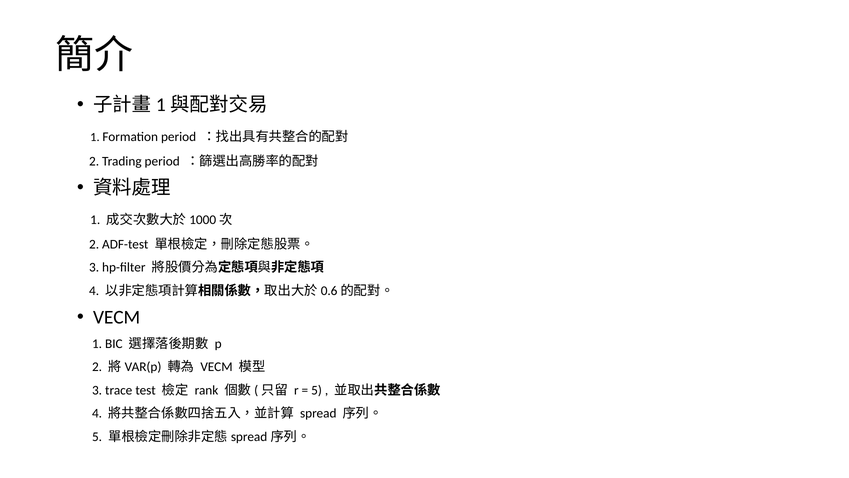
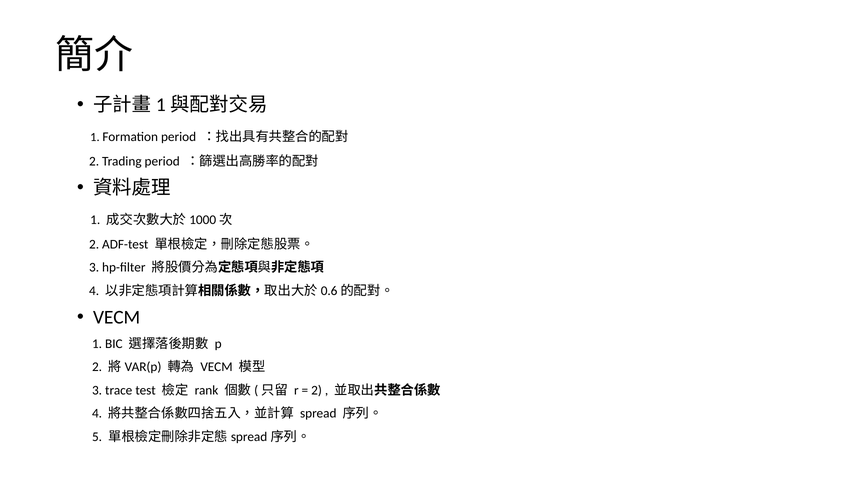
5: 5 -> 2 (317, 390)
